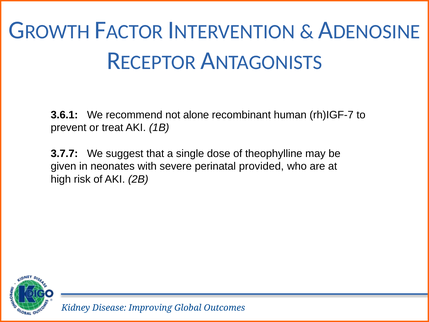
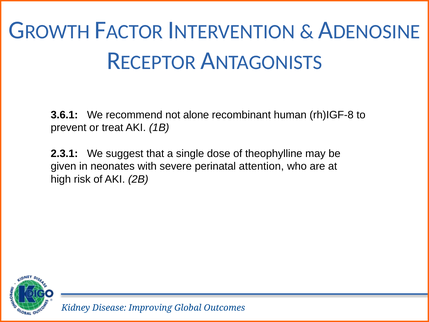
rh)IGF-7: rh)IGF-7 -> rh)IGF-8 (332, 115)
3.7.7: 3.7.7 -> 2.3.1 (64, 153)
provided: provided -> attention (261, 166)
